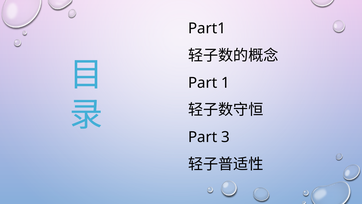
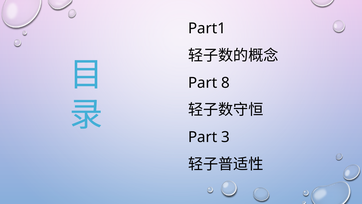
1: 1 -> 8 (225, 83)
